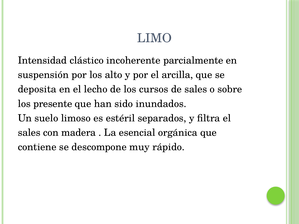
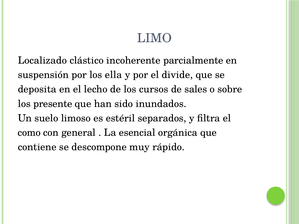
Intensidad: Intensidad -> Localizado (42, 60)
alto: alto -> ella (113, 75)
arcilla: arcilla -> divide (177, 75)
sales: sales -> como (29, 133)
madera: madera -> general (79, 133)
